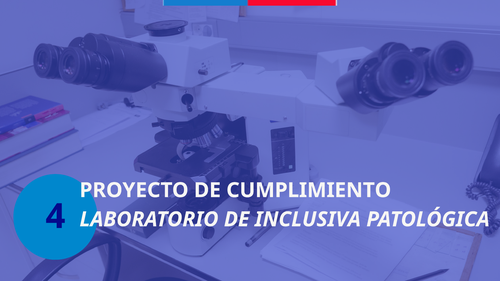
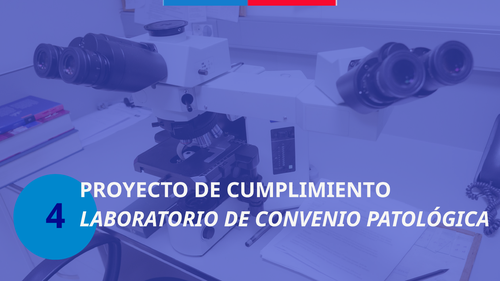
INCLUSIVA: INCLUSIVA -> CONVENIO (308, 220)
